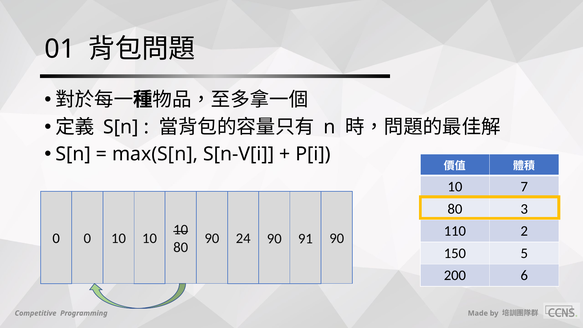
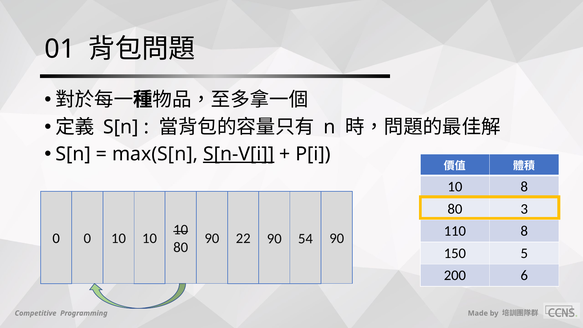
S[n-V[i underline: none -> present (239, 154)
10 7: 7 -> 8 (524, 187)
110 2: 2 -> 8 (524, 231)
24: 24 -> 22 (243, 238)
91: 91 -> 54 (305, 238)
